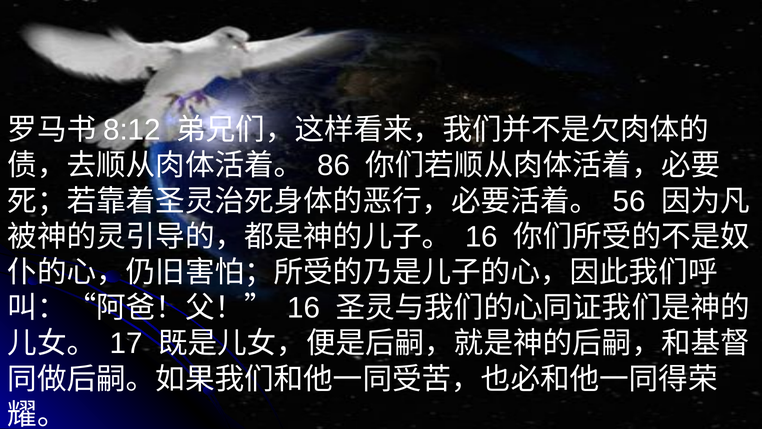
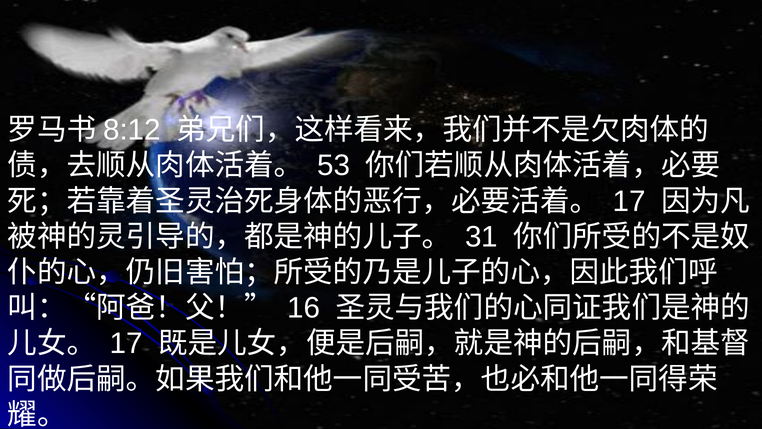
86: 86 -> 53 (334, 166)
56: 56 -> 17 (629, 201)
16: 16 -> 31 (482, 237)
